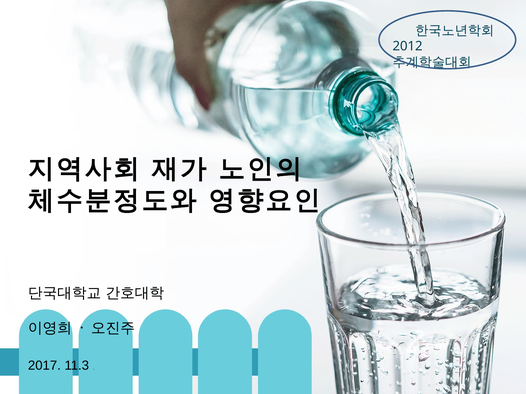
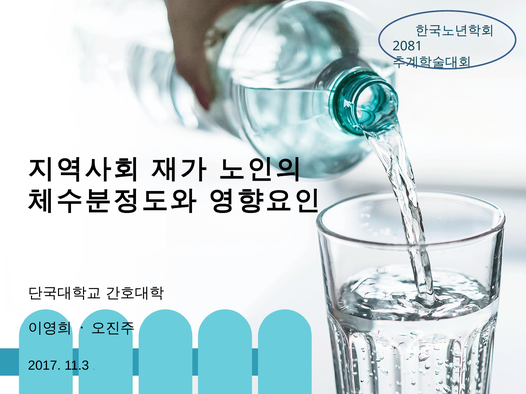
2012: 2012 -> 2081 (408, 46)
